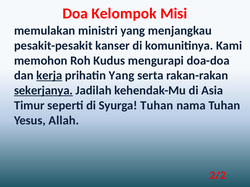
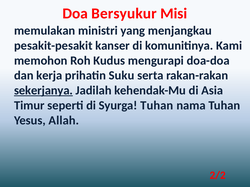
Kelompok: Kelompok -> Bersyukur (124, 14)
kerja underline: present -> none (49, 76)
prihatin Yang: Yang -> Suku (122, 76)
